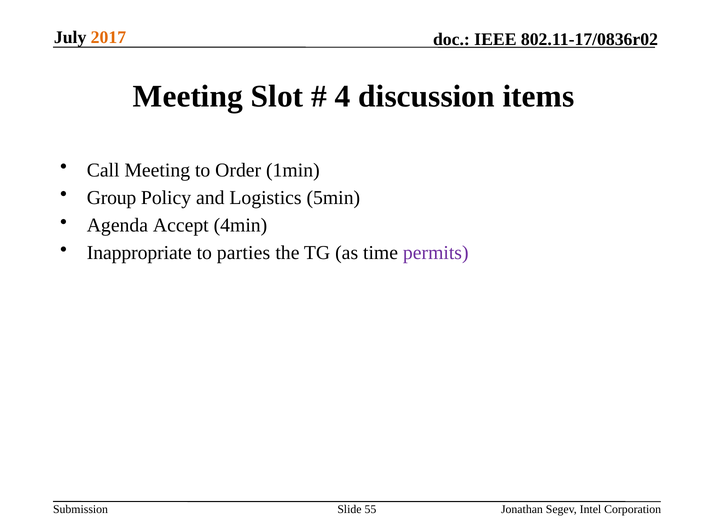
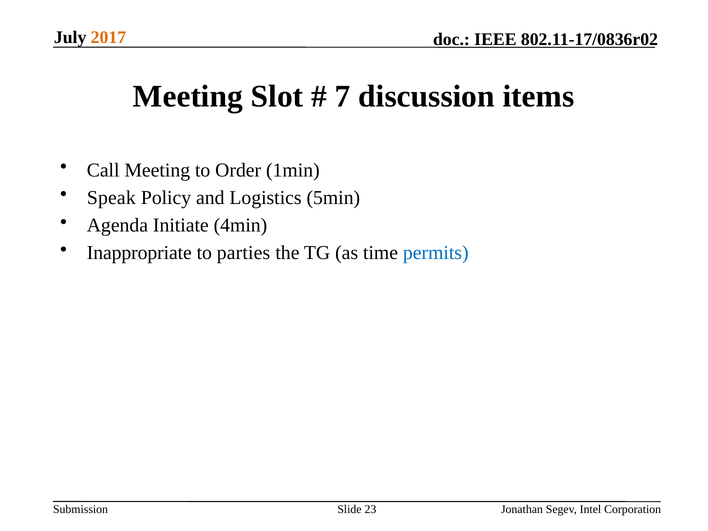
4: 4 -> 7 (343, 97)
Group: Group -> Speak (111, 198)
Accept: Accept -> Initiate (181, 225)
permits colour: purple -> blue (436, 253)
55: 55 -> 23 (370, 509)
